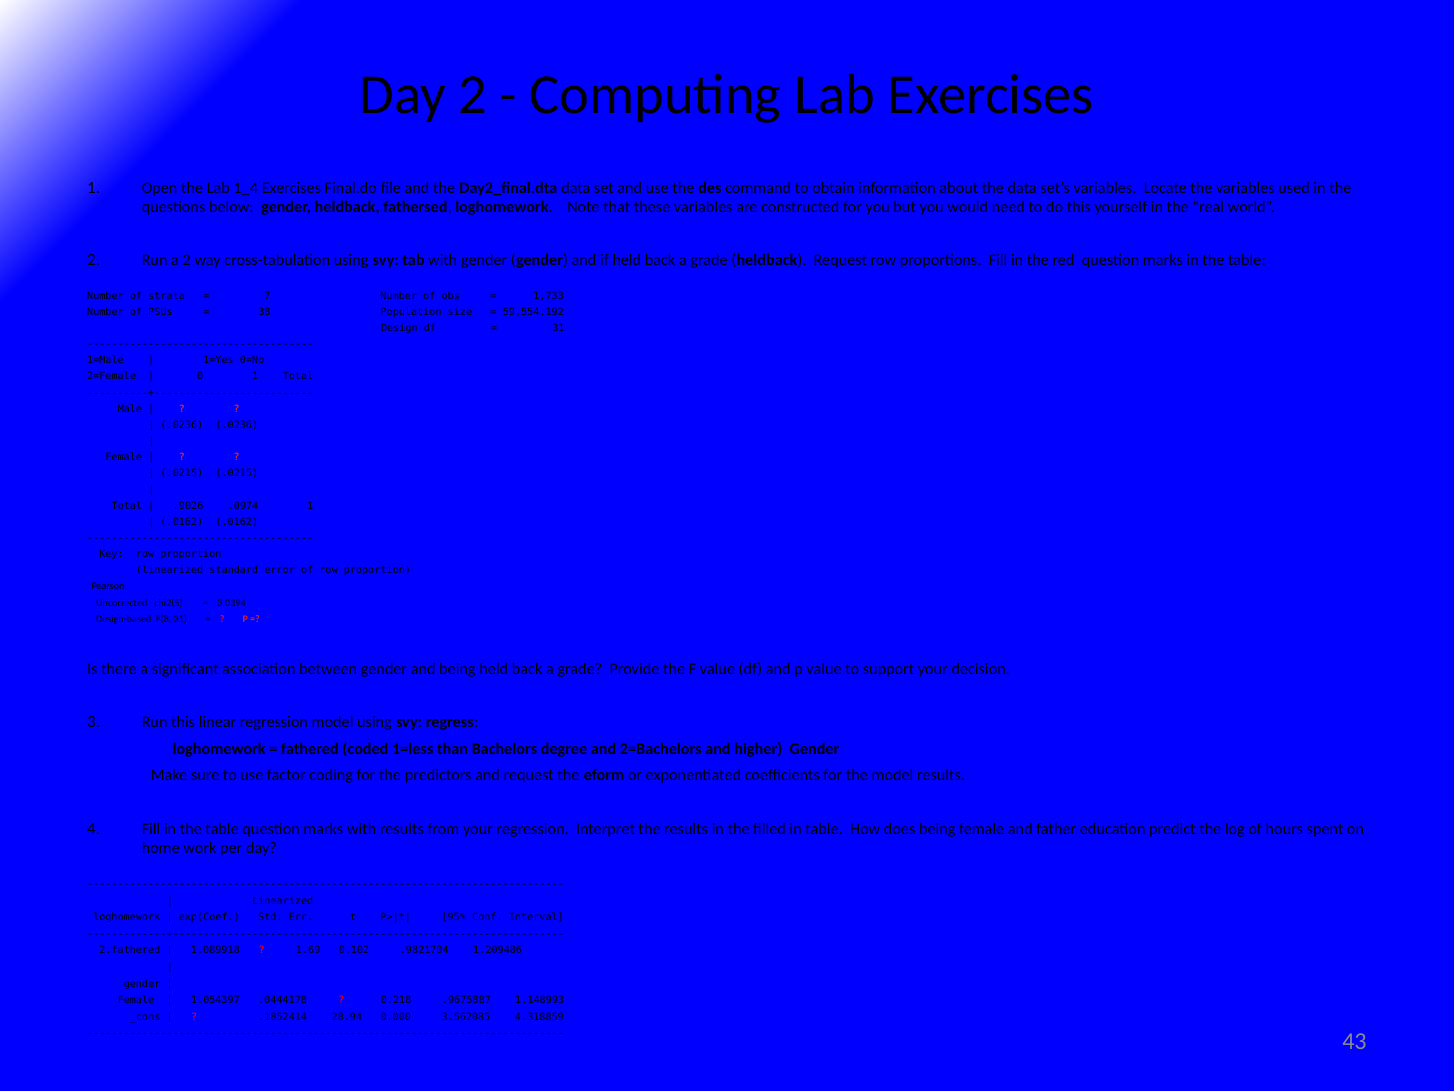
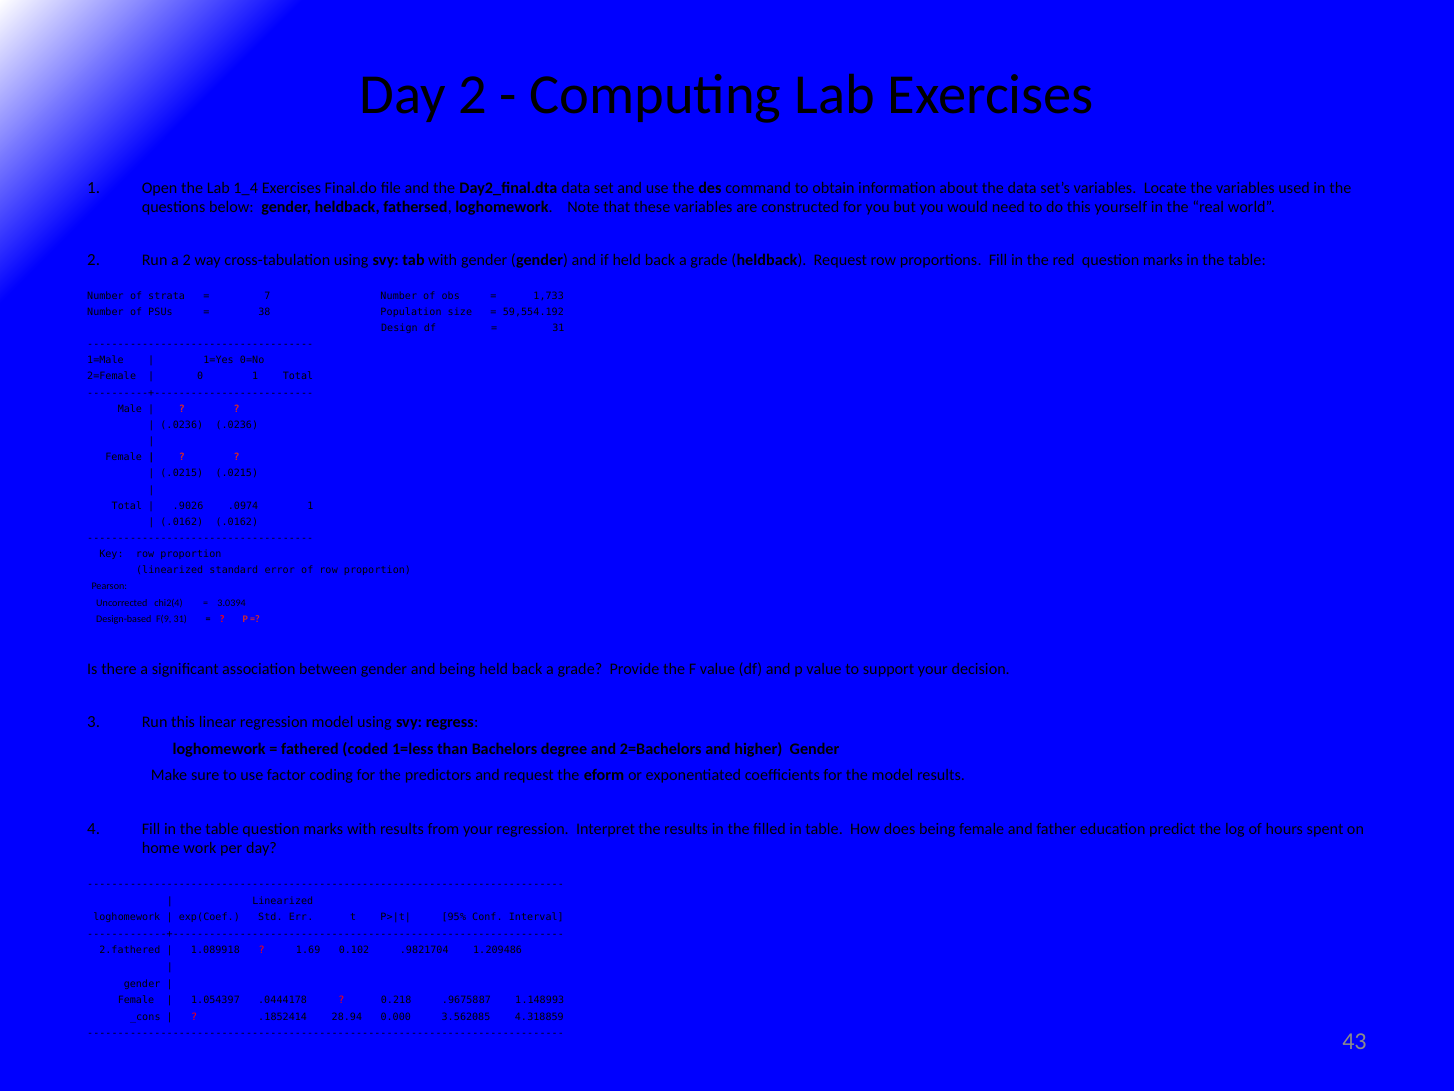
chi2(5: chi2(5 -> chi2(4 (169, 602)
F(8: F(8 -> F(9 (164, 619)
